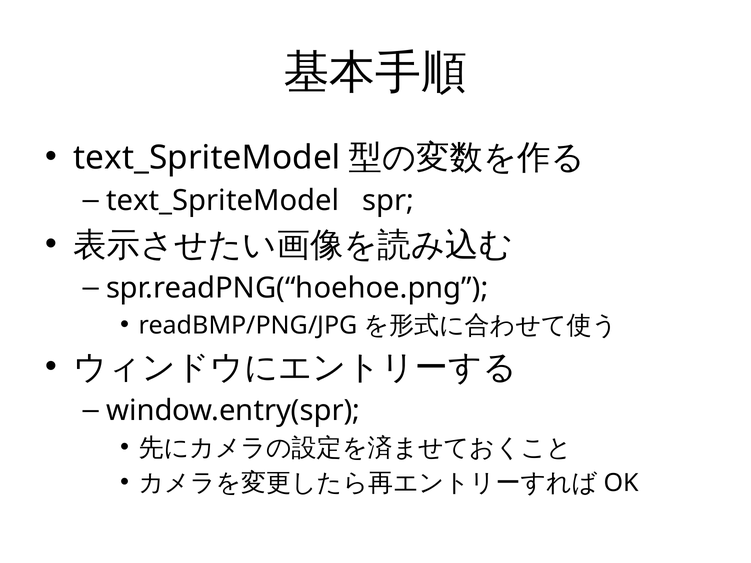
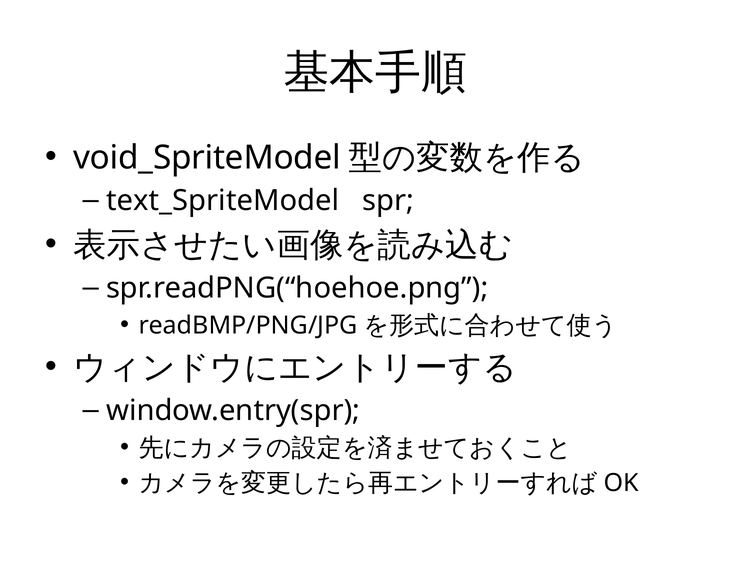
text_SpriteModel: text_SpriteModel -> void_SpriteModel (207, 158)
